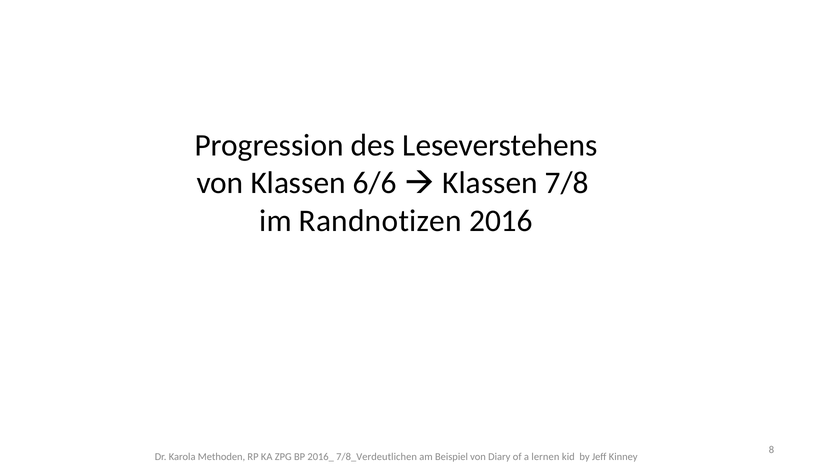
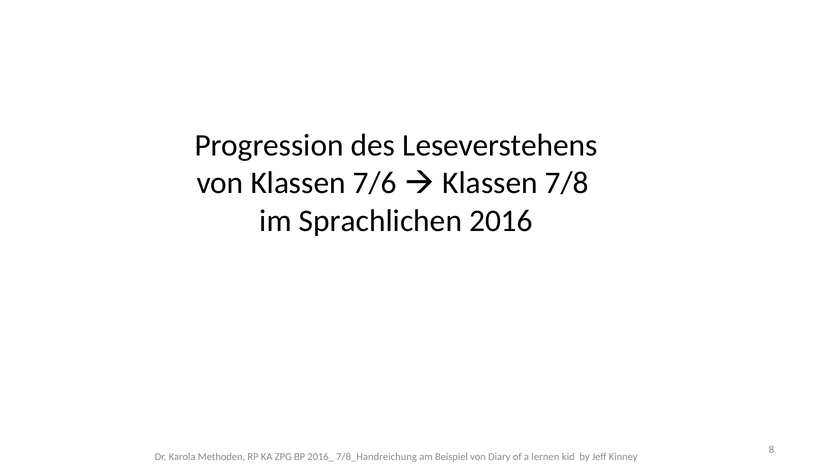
6/6: 6/6 -> 7/6 (375, 183)
Randnotizen: Randnotizen -> Sprachlichen (380, 221)
7/8_Verdeutlichen: 7/8_Verdeutlichen -> 7/8_Handreichung (377, 457)
